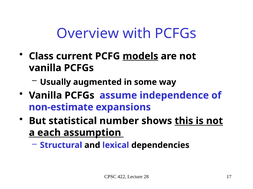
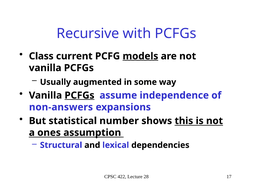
Overview: Overview -> Recursive (88, 34)
PCFGs underline: none -> present (79, 96)
non-estimate: non-estimate -> non-answers (61, 108)
each: each -> ones (49, 133)
